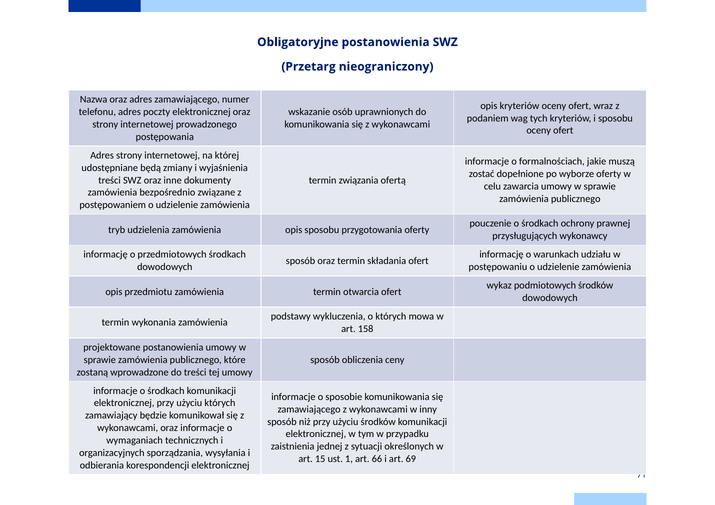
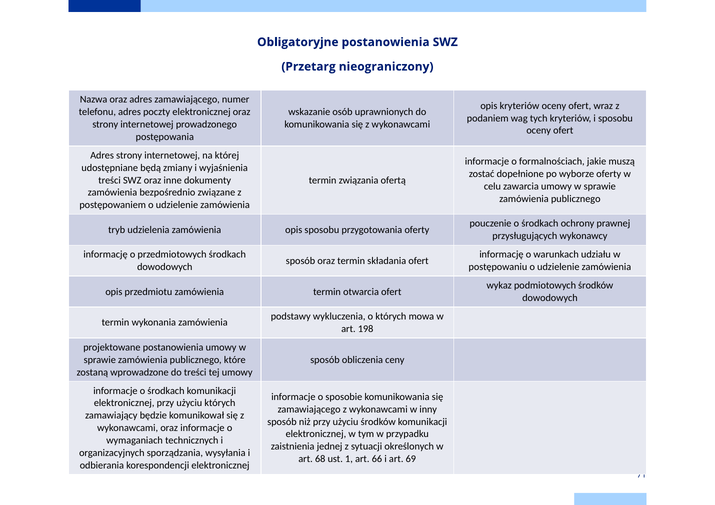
158: 158 -> 198 (366, 329)
15: 15 -> 68 (320, 459)
